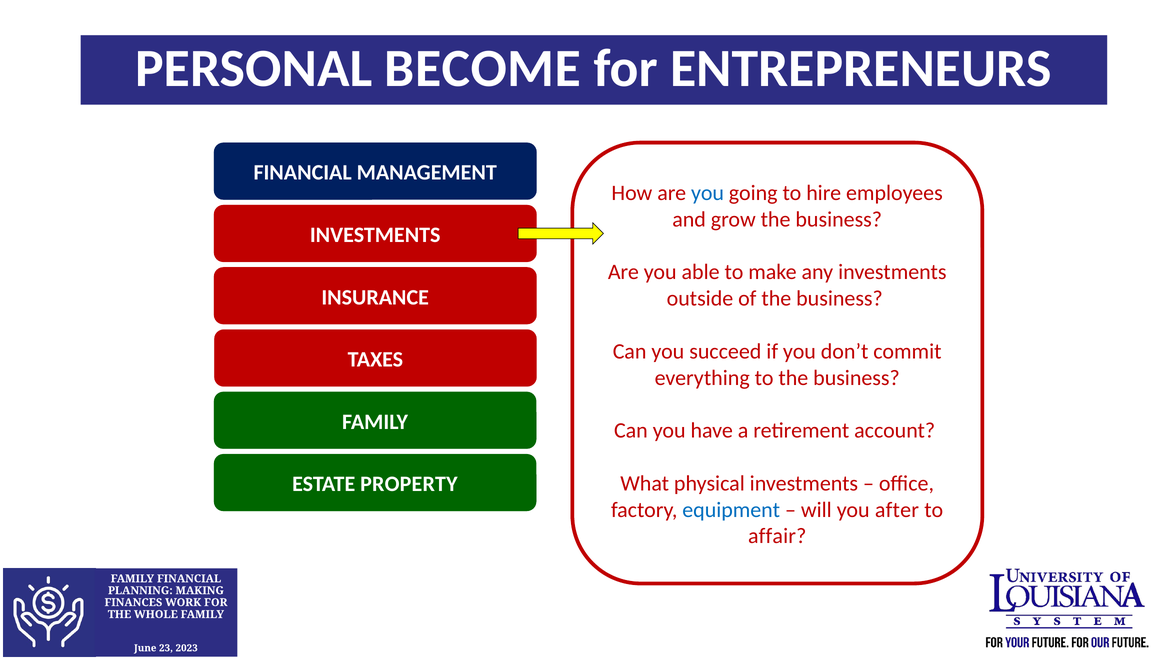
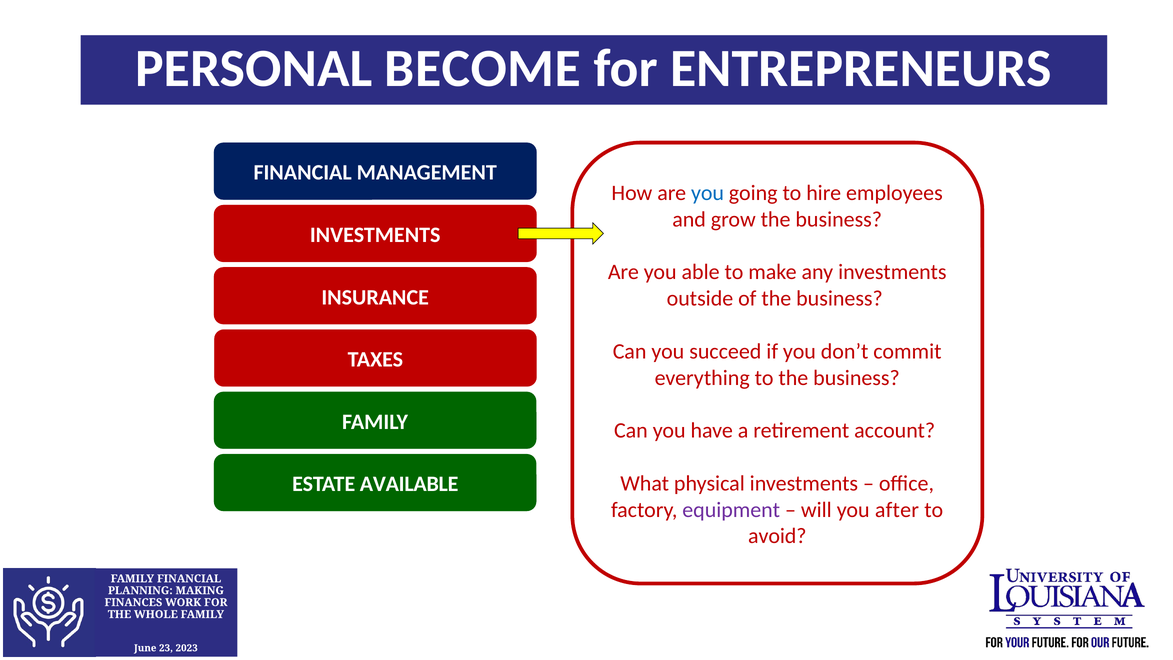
PROPERTY: PROPERTY -> AVAILABLE (409, 484)
equipment colour: blue -> purple (731, 510)
affair: affair -> avoid (777, 536)
